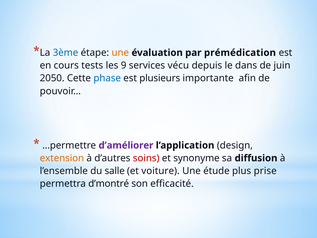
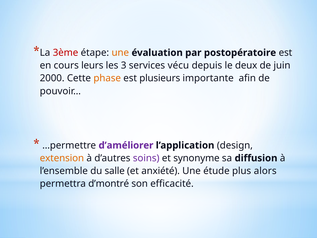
3ème colour: blue -> red (66, 53)
prémédication: prémédication -> postopératoire (240, 53)
tests: tests -> leurs (92, 65)
9: 9 -> 3 (124, 65)
dans: dans -> deux (246, 65)
2050: 2050 -> 2000 (52, 78)
phase colour: blue -> orange (107, 78)
soins colour: red -> purple (146, 158)
voiture: voiture -> anxiété (161, 171)
prise: prise -> alors (265, 171)
